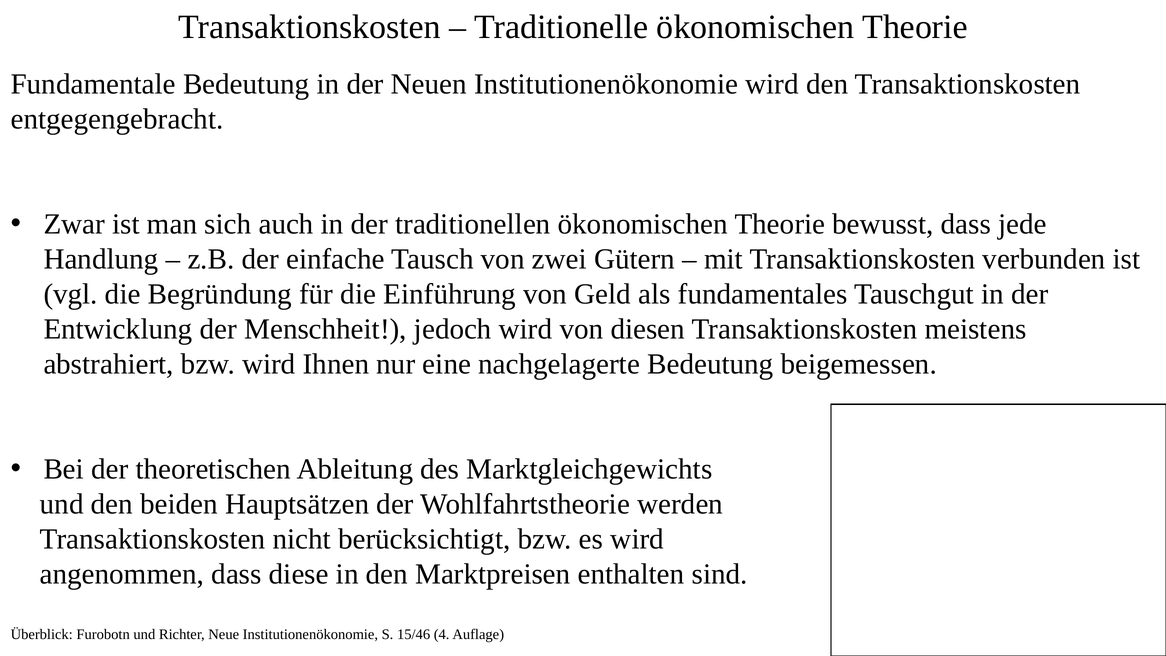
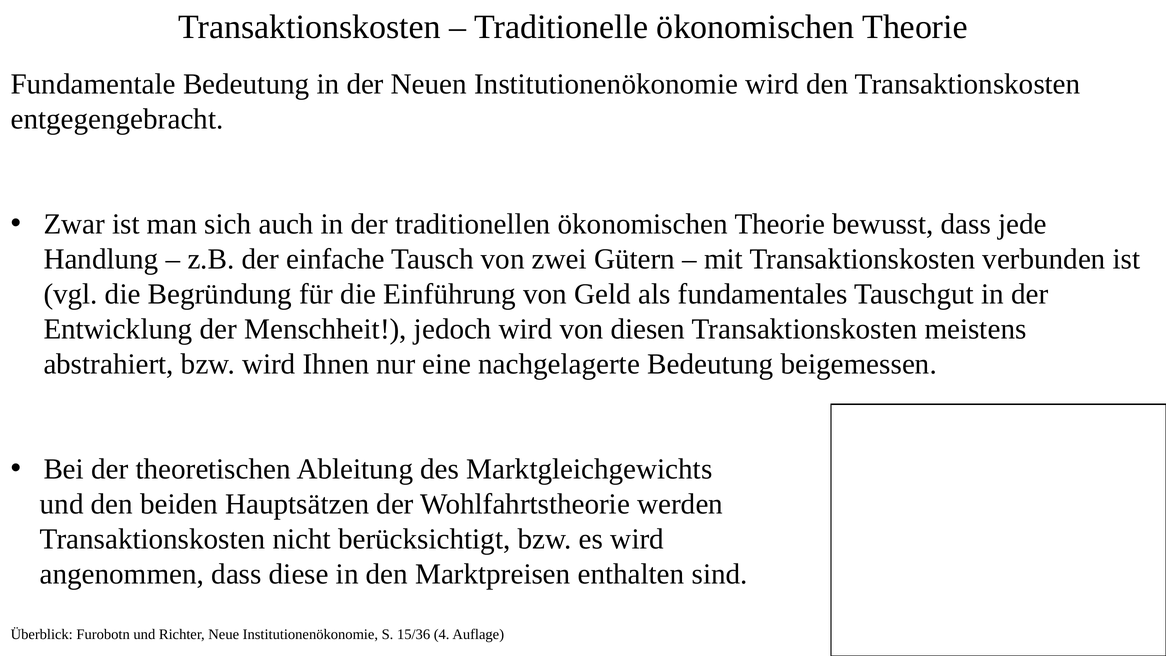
15/46: 15/46 -> 15/36 (414, 634)
